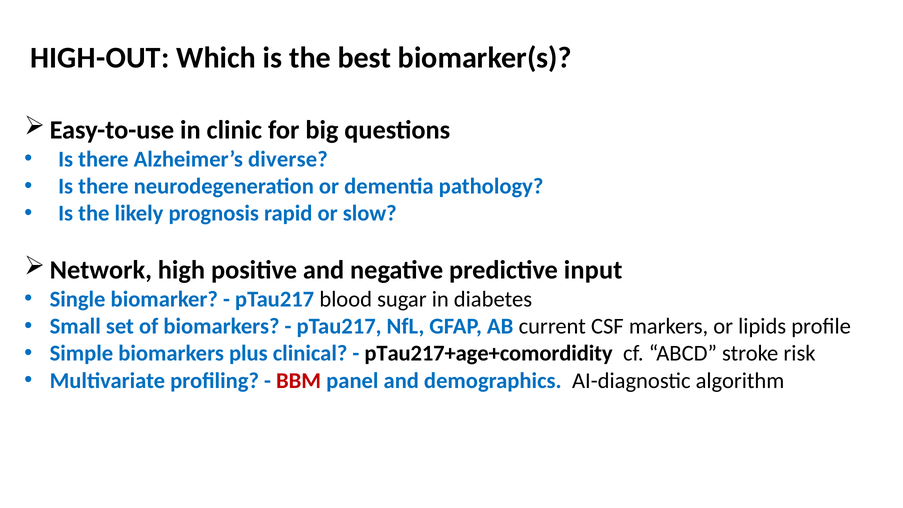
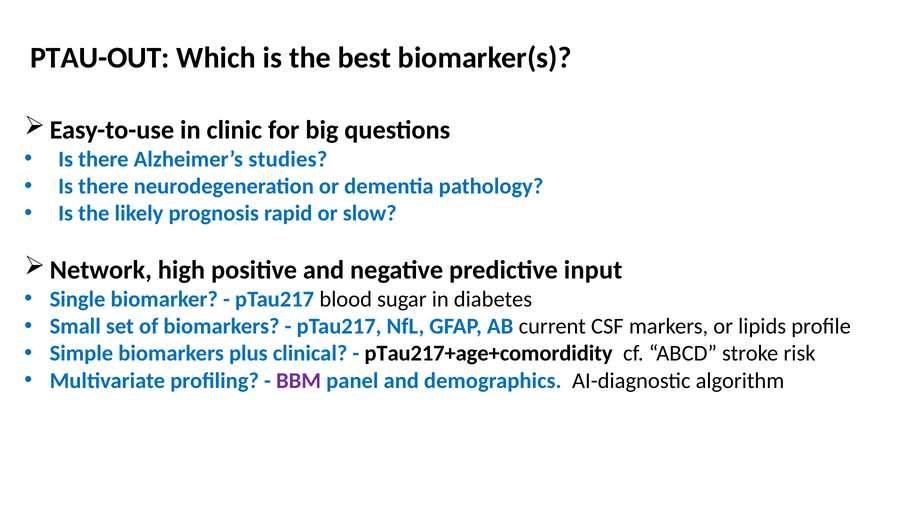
HIGH-OUT: HIGH-OUT -> PTAU-OUT (100, 58)
diverse: diverse -> studies (288, 159)
BBM colour: red -> purple (299, 381)
